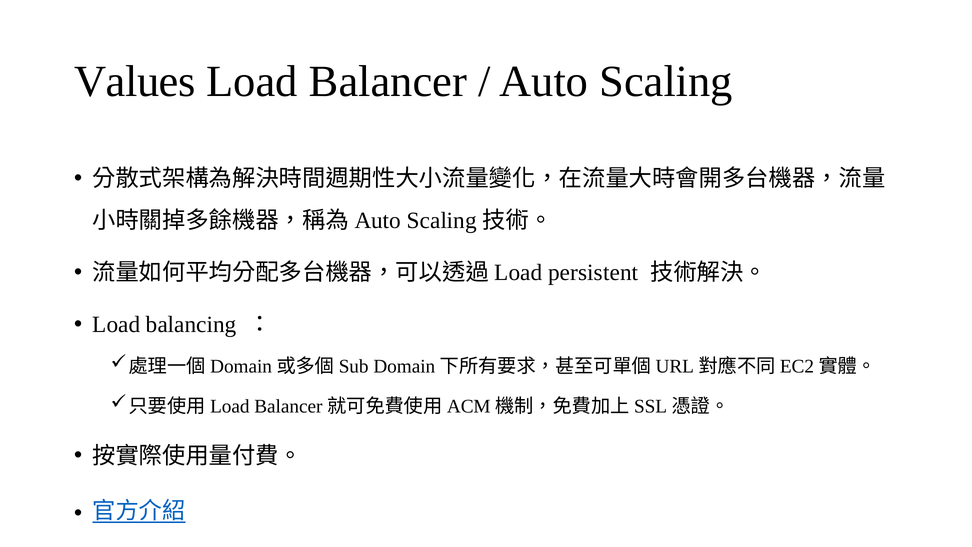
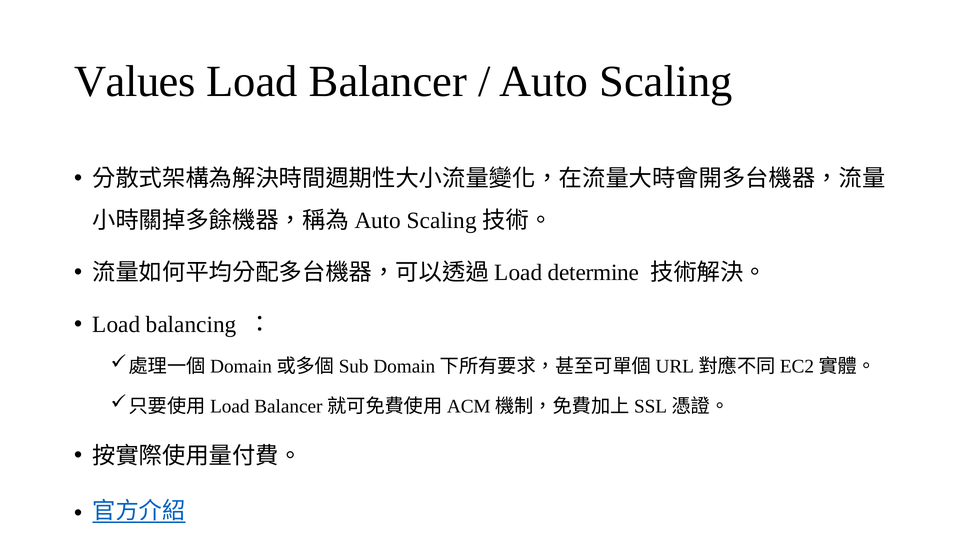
persistent: persistent -> determine (593, 273)
